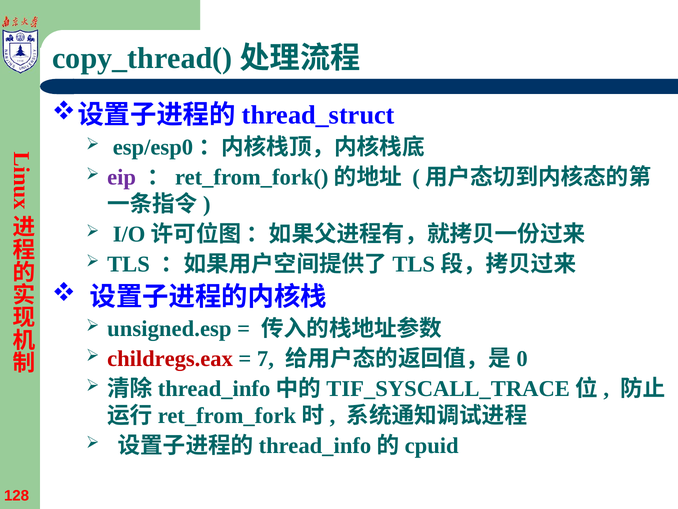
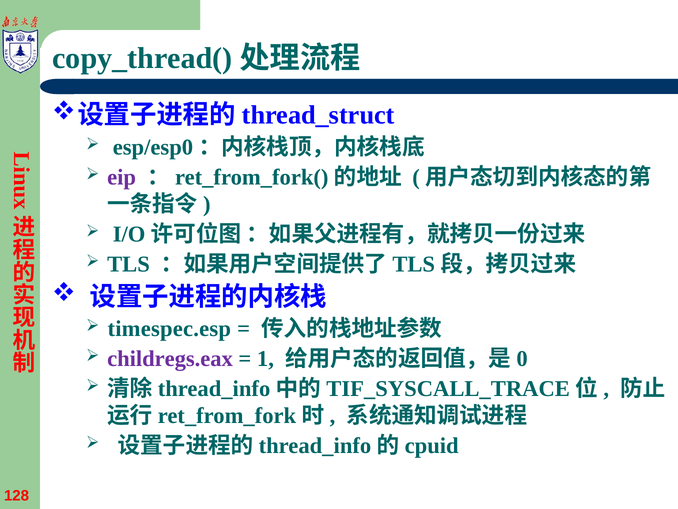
unsigned.esp: unsigned.esp -> timespec.esp (169, 328)
childregs.eax colour: red -> purple (170, 358)
7: 7 -> 1 (265, 358)
